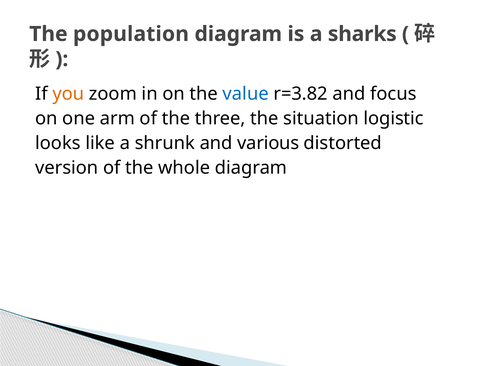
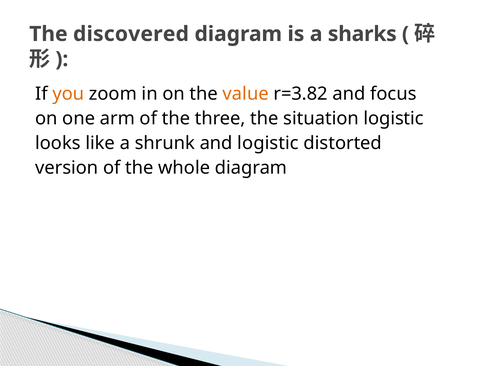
population: population -> discovered (131, 34)
value colour: blue -> orange (246, 94)
and various: various -> logistic (268, 143)
